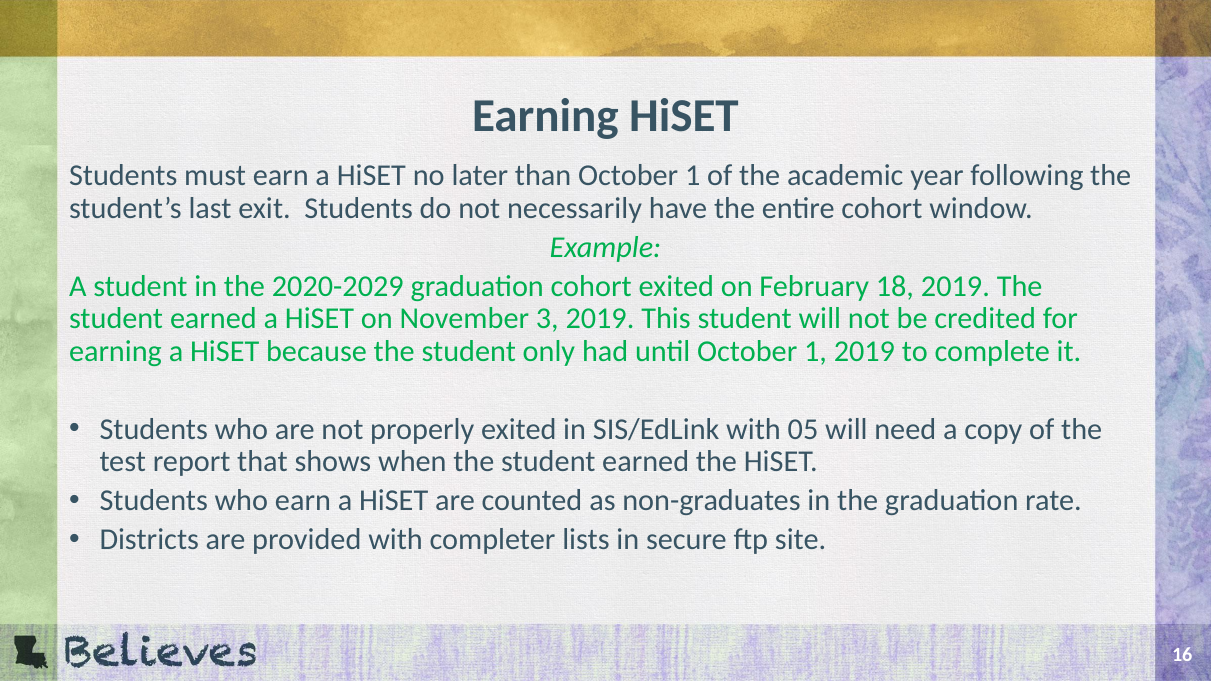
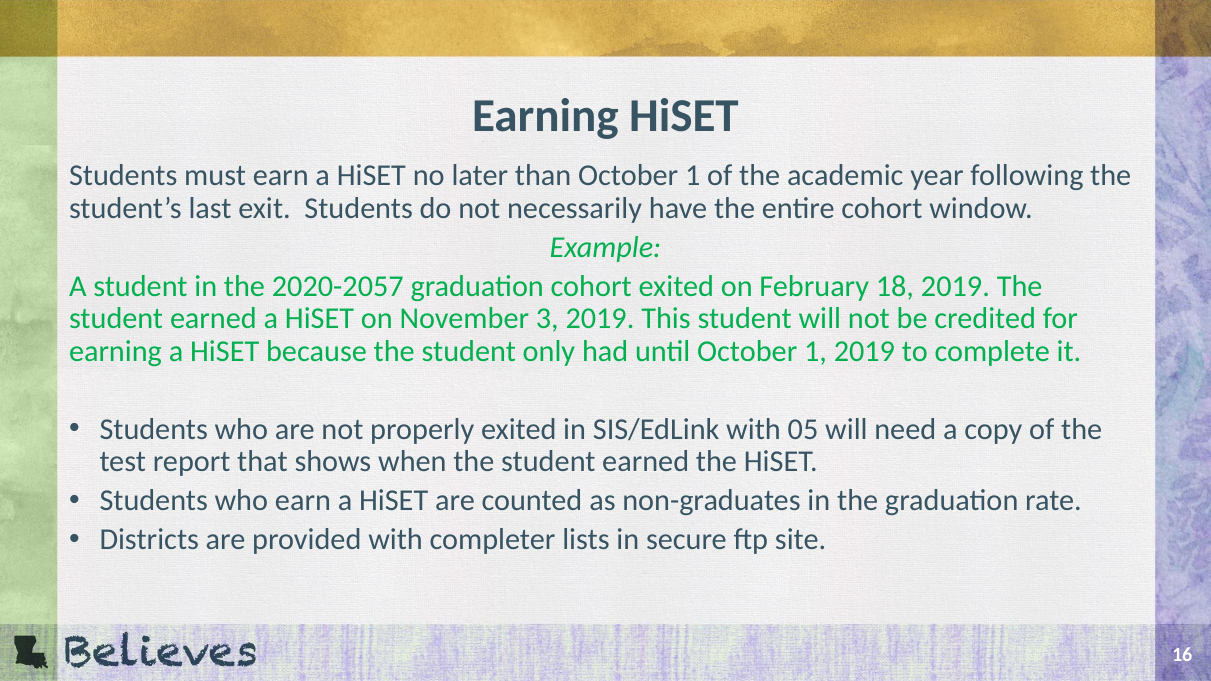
2020-2029: 2020-2029 -> 2020-2057 (338, 286)
